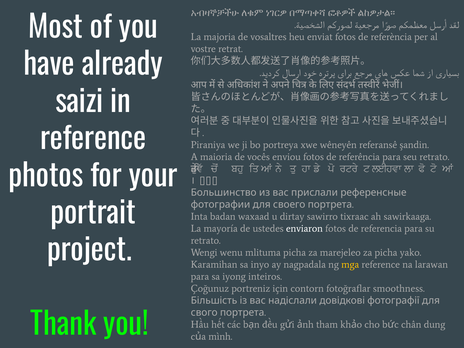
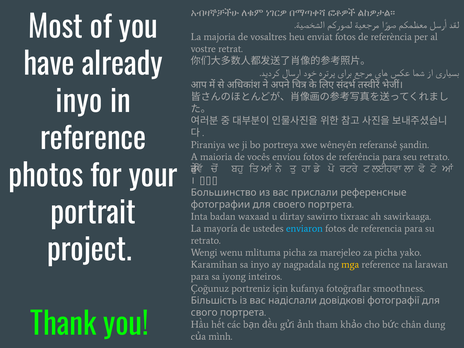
saizi: saizi -> inyo (79, 102)
enviaron colour: white -> light blue (304, 229)
contorn: contorn -> kufanya (307, 289)
